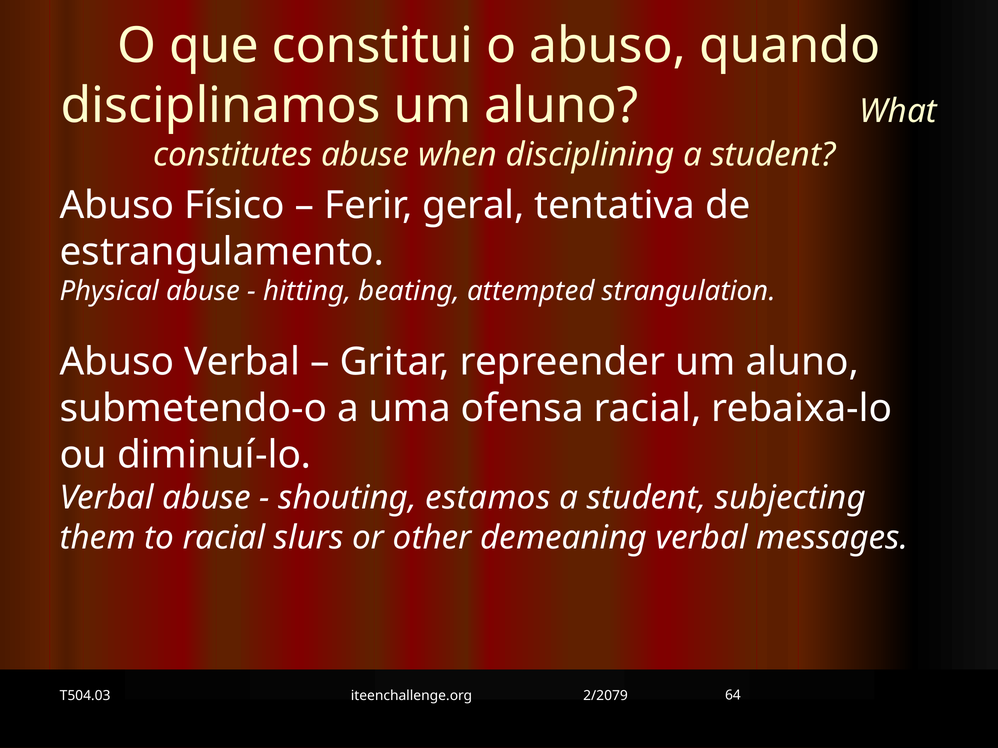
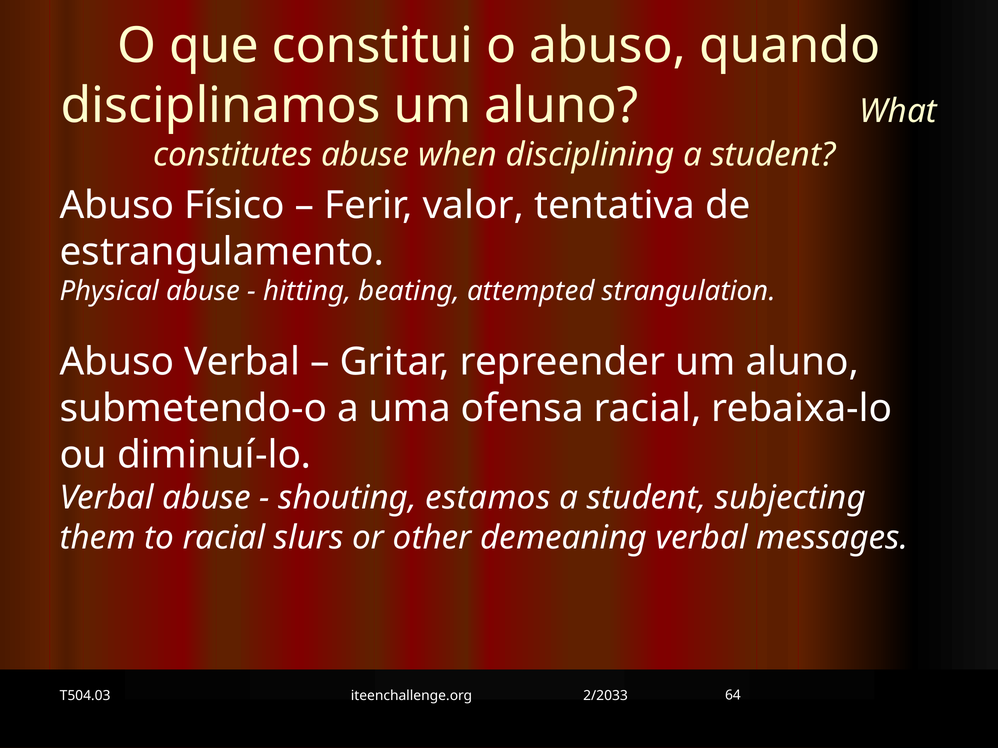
geral: geral -> valor (473, 206)
2/2079: 2/2079 -> 2/2033 (606, 696)
